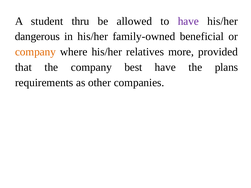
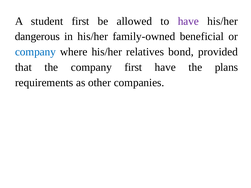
student thru: thru -> first (80, 21)
company colour: orange -> blue (35, 52)
more: more -> bond (181, 52)
company best: best -> first (133, 67)
